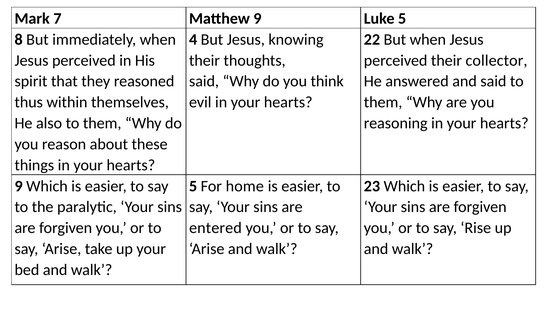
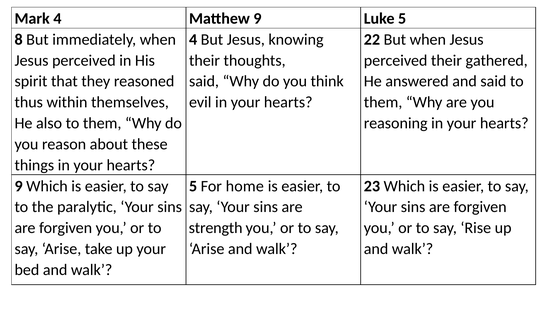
Mark 7: 7 -> 4 (57, 19)
collector: collector -> gathered (497, 60)
entered: entered -> strength (216, 228)
